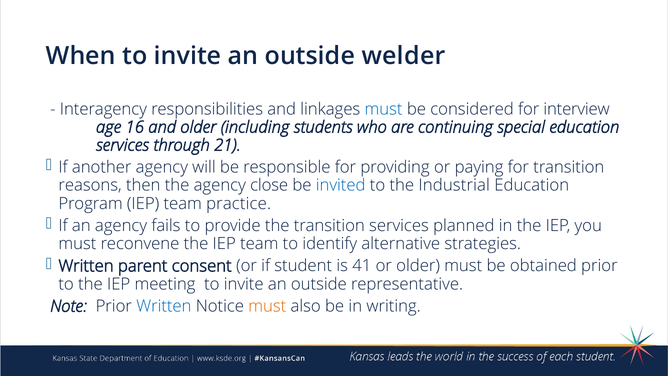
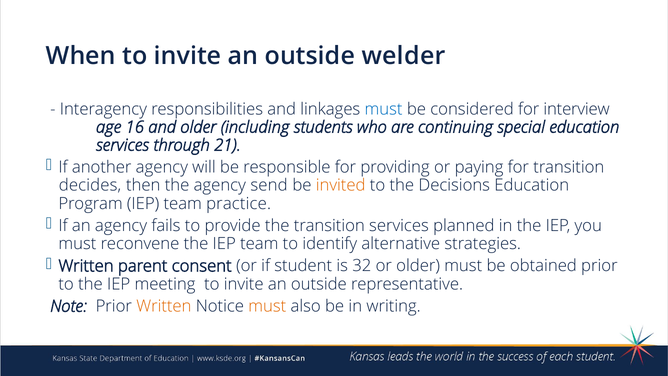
reasons: reasons -> decides (90, 185)
close: close -> send (269, 185)
invited colour: blue -> orange (341, 185)
Industrial: Industrial -> Decisions (454, 185)
41: 41 -> 32 (362, 266)
Written colour: blue -> orange (164, 306)
